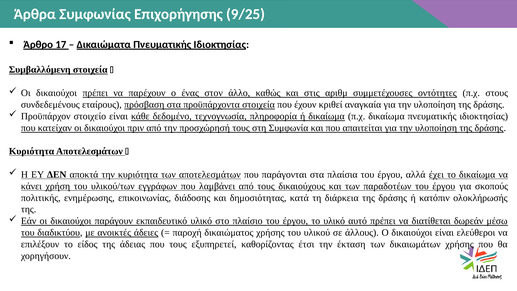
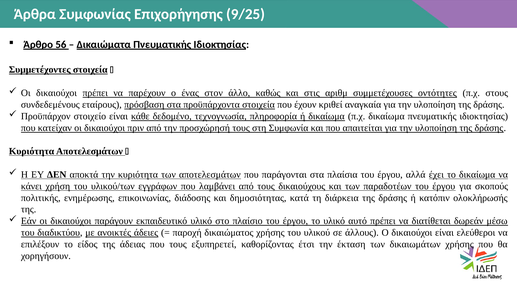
17: 17 -> 56 (61, 45)
Συμβαλλόμενη: Συμβαλλόμενη -> Συμμετέχοντες (40, 70)
